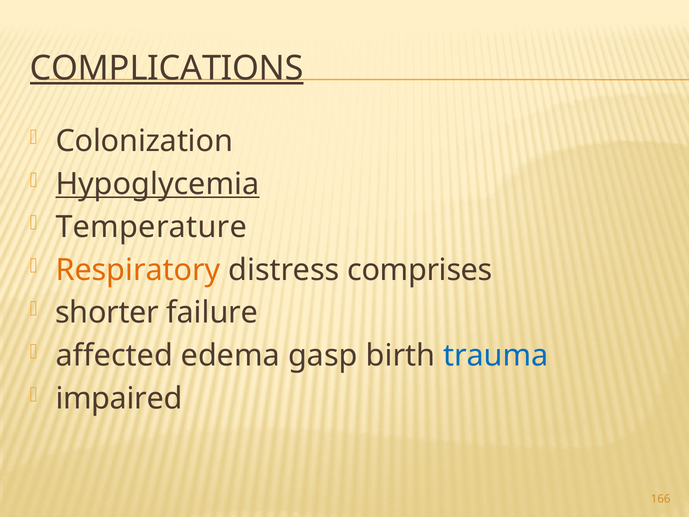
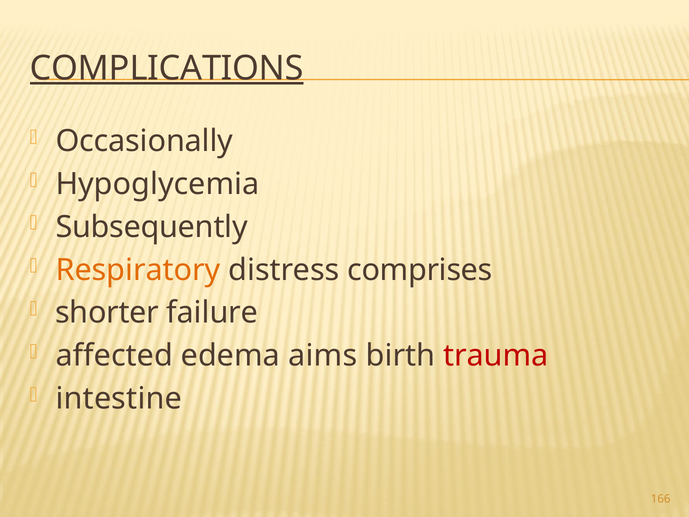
Colonization: Colonization -> Occasionally (144, 141)
Hypoglycemia underline: present -> none (157, 184)
Temperature: Temperature -> Subsequently (152, 227)
gasp: gasp -> aims (323, 356)
trauma colour: blue -> red (496, 356)
impaired: impaired -> intestine (119, 399)
